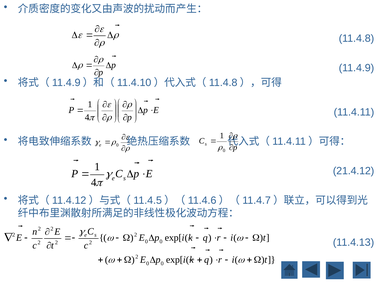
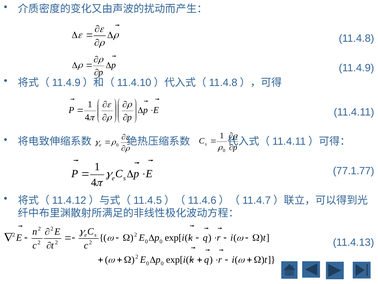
21.4.12: 21.4.12 -> 77.1.77 (354, 171)
